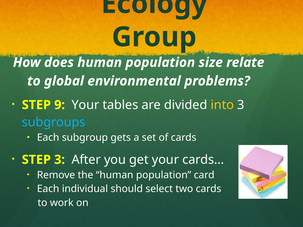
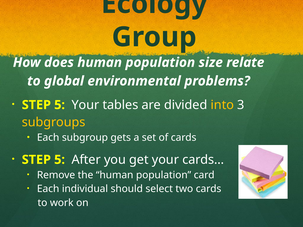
9: 9 -> 5 (60, 105)
subgroups colour: light blue -> yellow (54, 122)
3: 3 -> 5 (60, 160)
